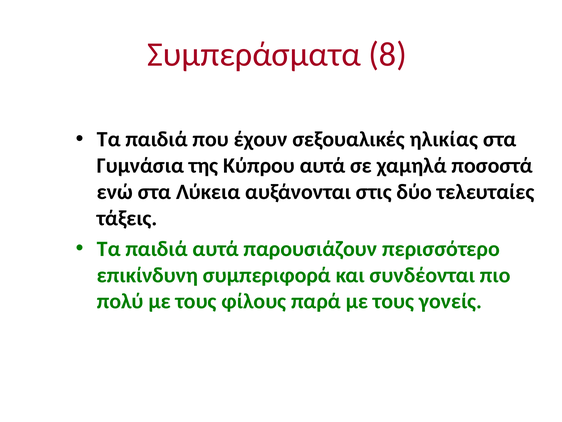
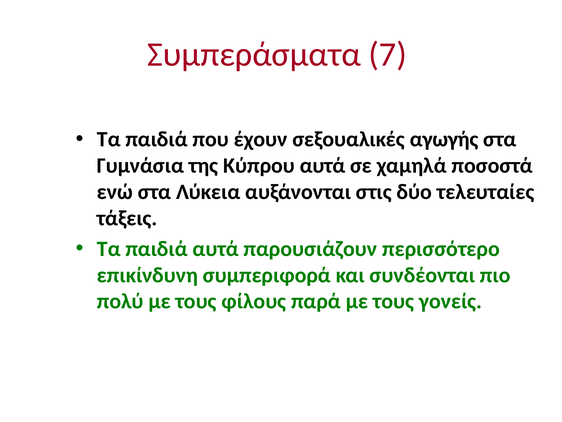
8: 8 -> 7 (388, 54)
ηλικίας: ηλικίας -> αγωγής (444, 139)
